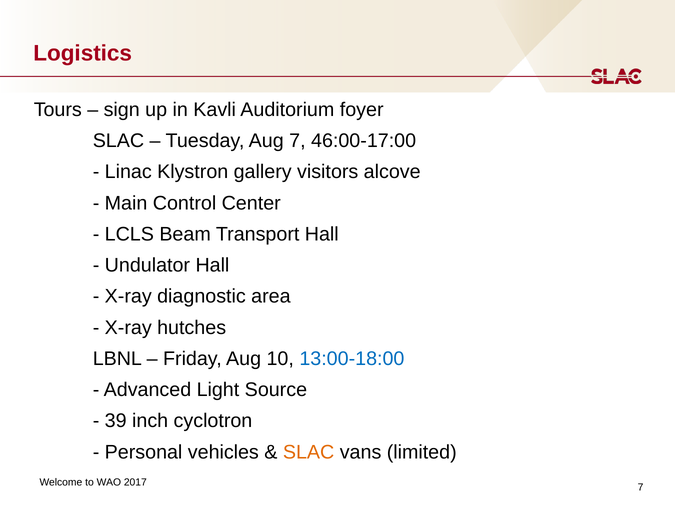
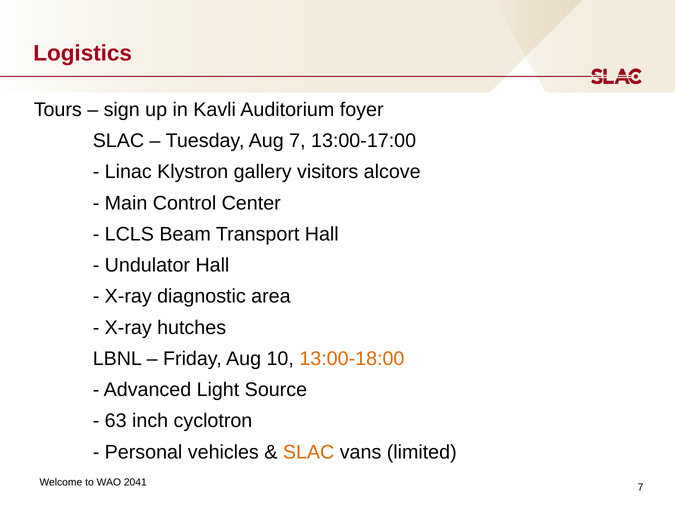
46:00-17:00: 46:00-17:00 -> 13:00-17:00 (364, 141)
13:00-18:00 colour: blue -> orange (352, 359)
39: 39 -> 63 (116, 421)
2017: 2017 -> 2041 (135, 483)
